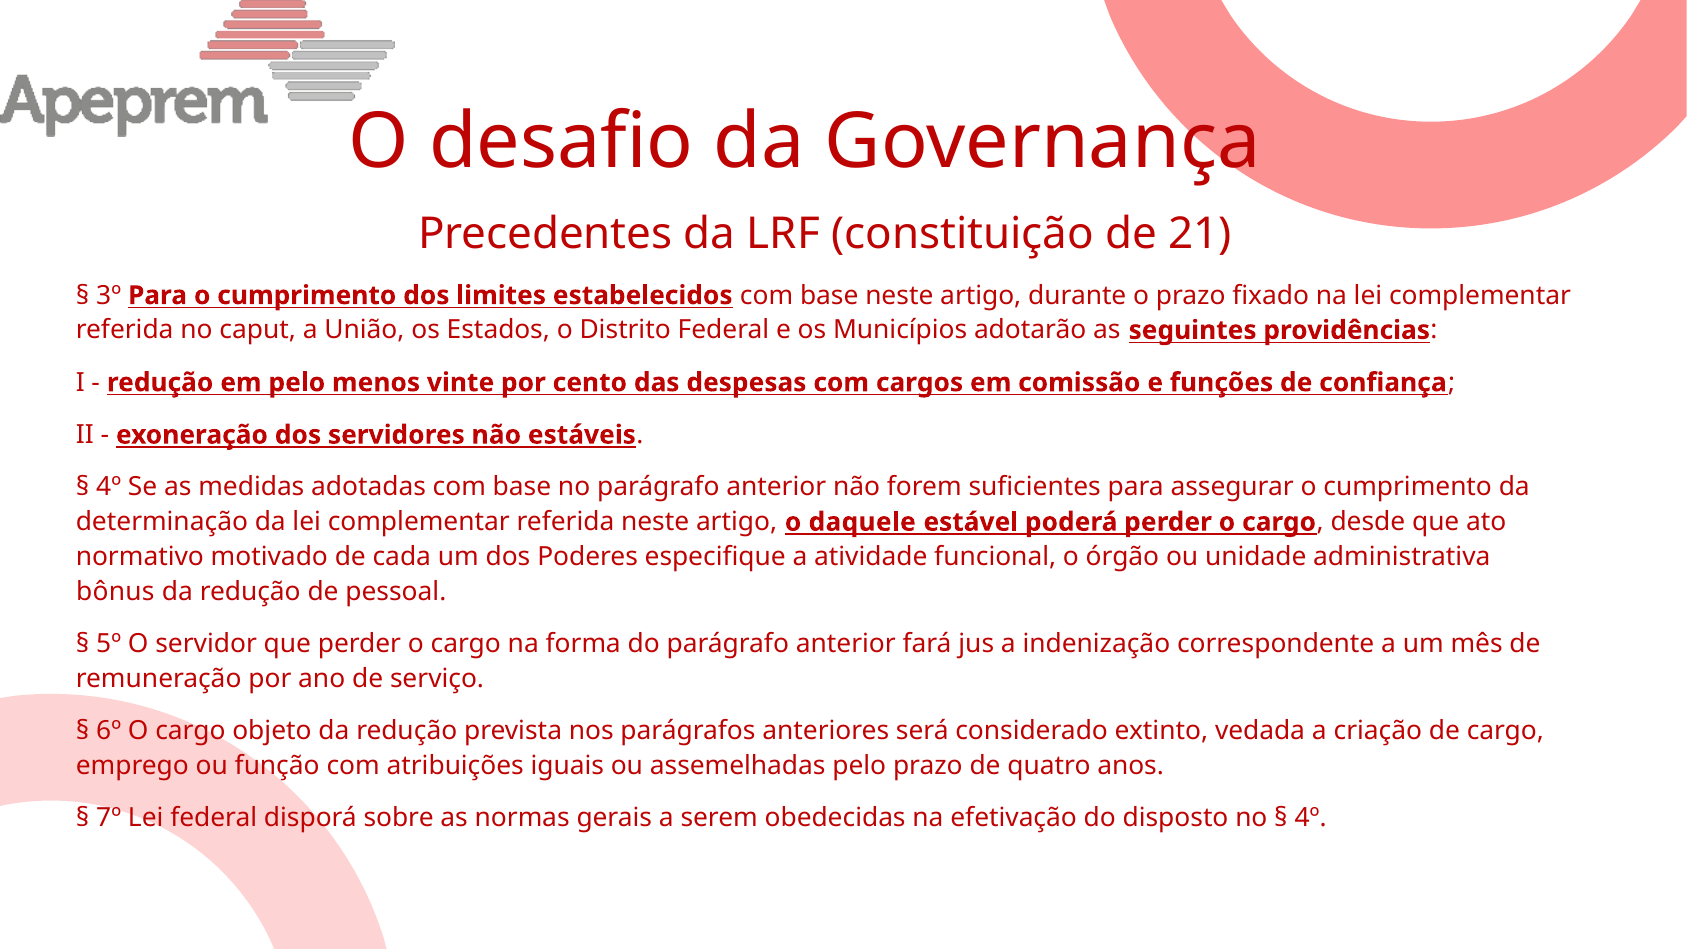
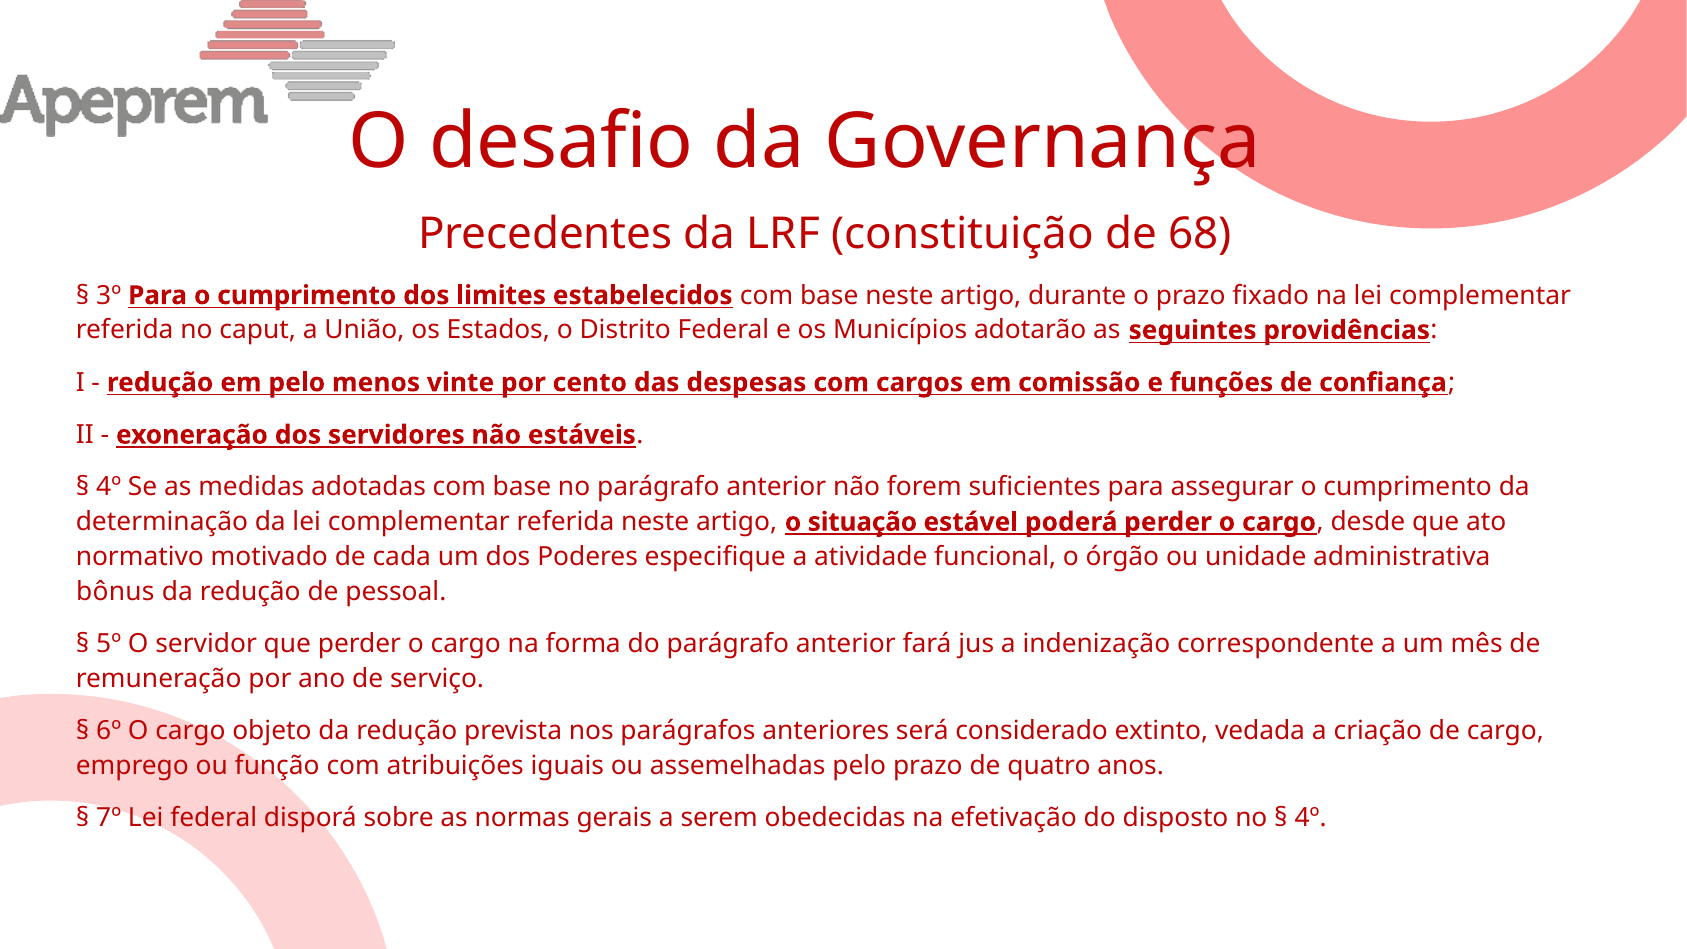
21: 21 -> 68 (1200, 234)
daquele: daquele -> situação (862, 522)
